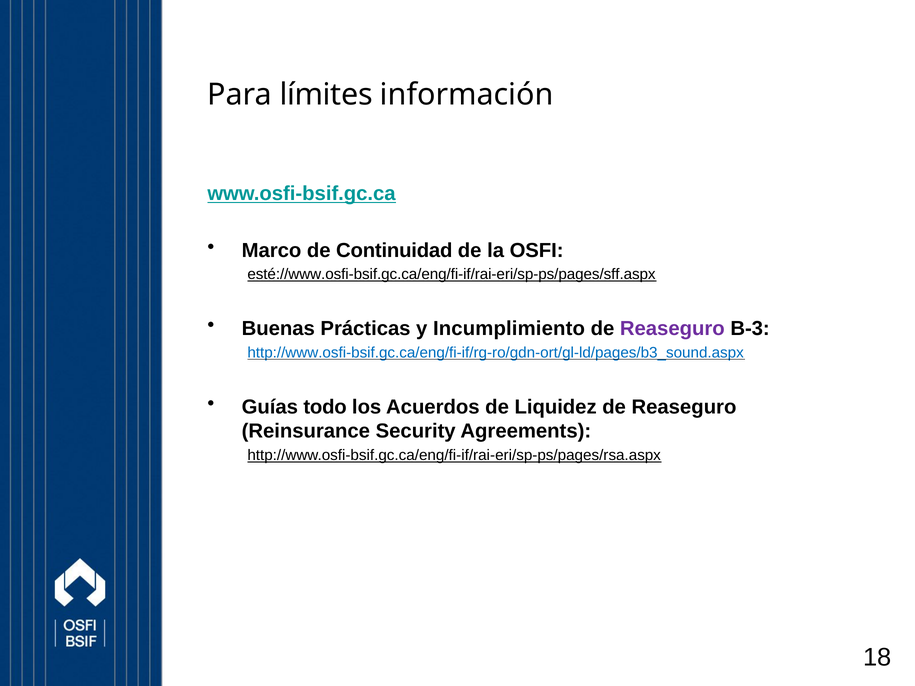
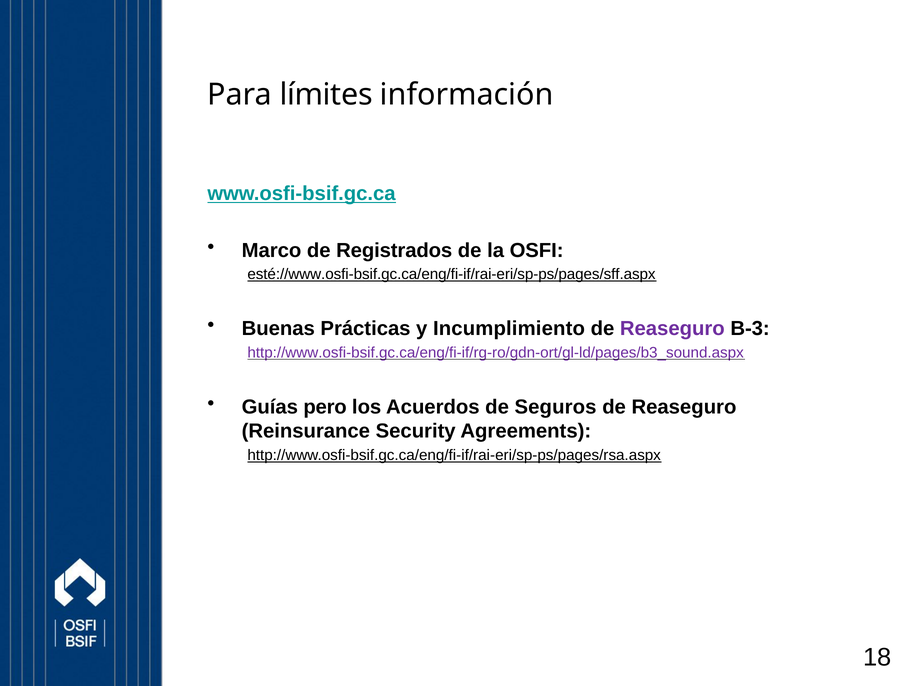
Continuidad: Continuidad -> Registrados (394, 250)
http://www.osfi-bsif.gc.ca/eng/fi-if/rg-ro/gdn-ort/gl-ld/pages/b3_sound.aspx colour: blue -> purple (496, 353)
todo: todo -> pero (325, 407)
Liquidez: Liquidez -> Seguros (556, 407)
